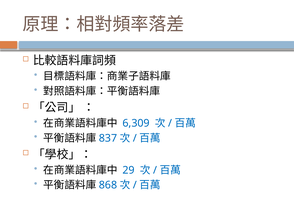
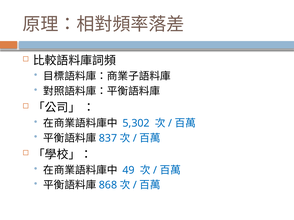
6,309: 6,309 -> 5,302 (136, 123)
29: 29 -> 49 (129, 171)
